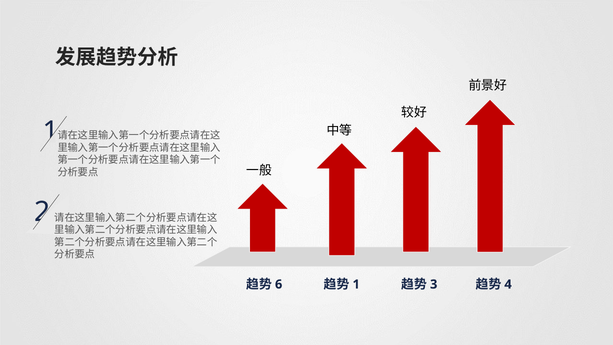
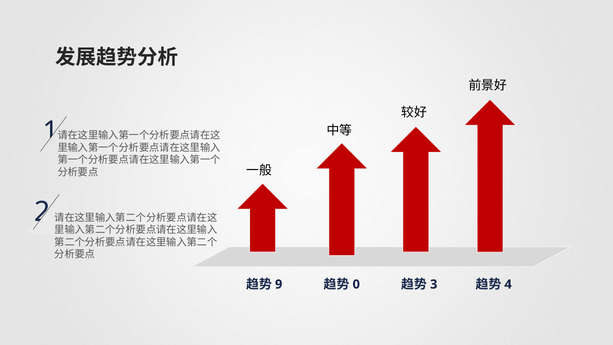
6: 6 -> 9 (279, 284)
1: 1 -> 0 (356, 284)
